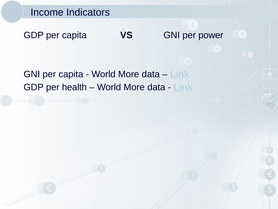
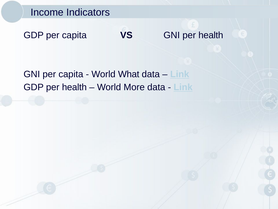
GNI per power: power -> health (211, 35)
More: More -> What (129, 74)
